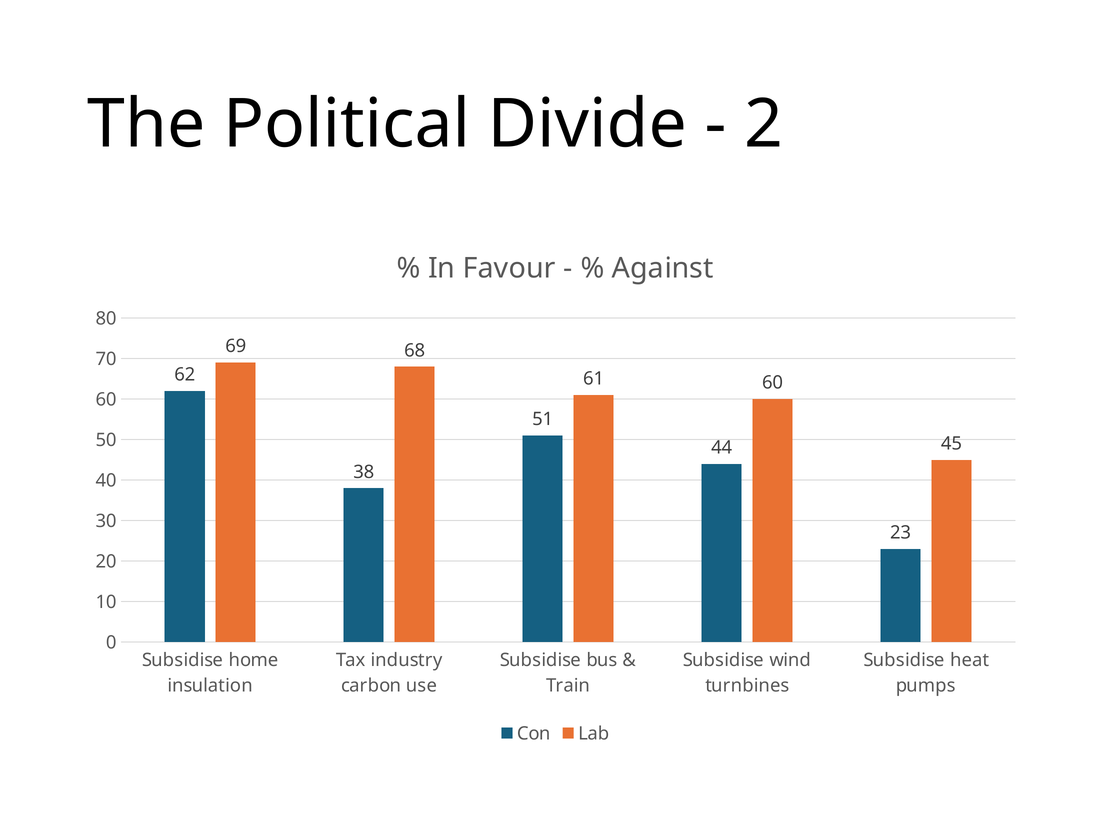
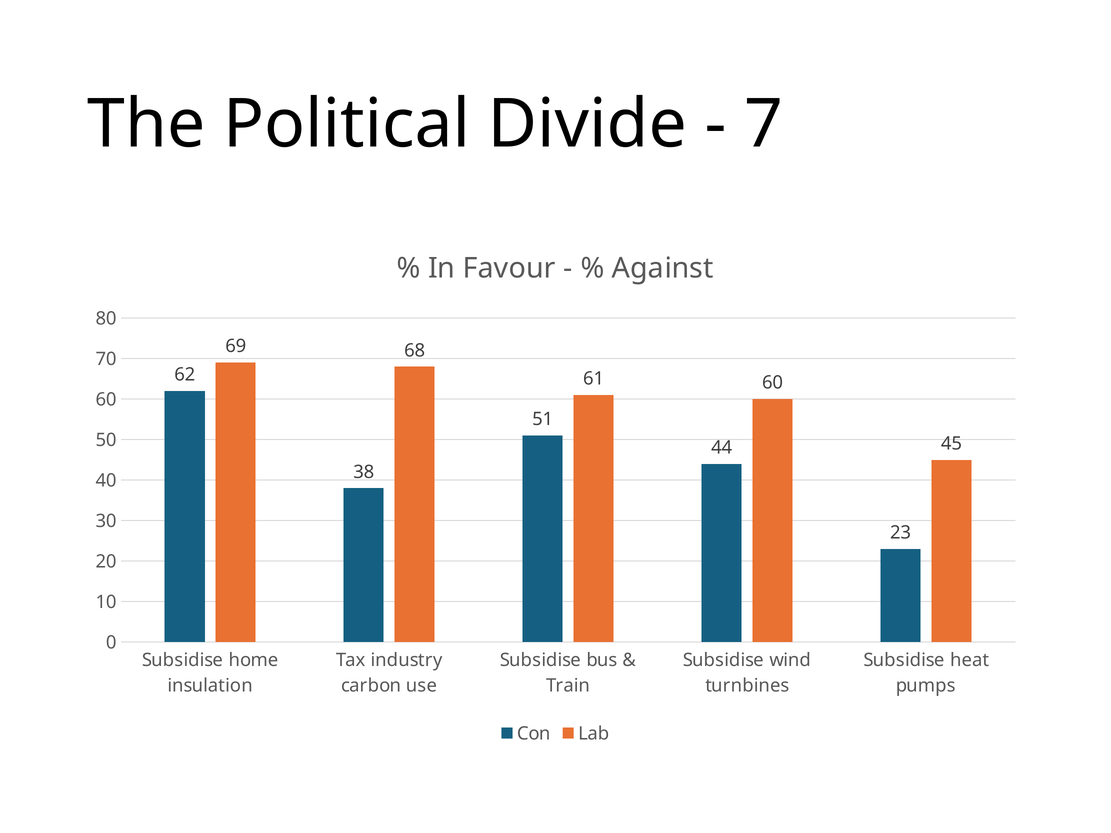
2: 2 -> 7 (764, 124)
